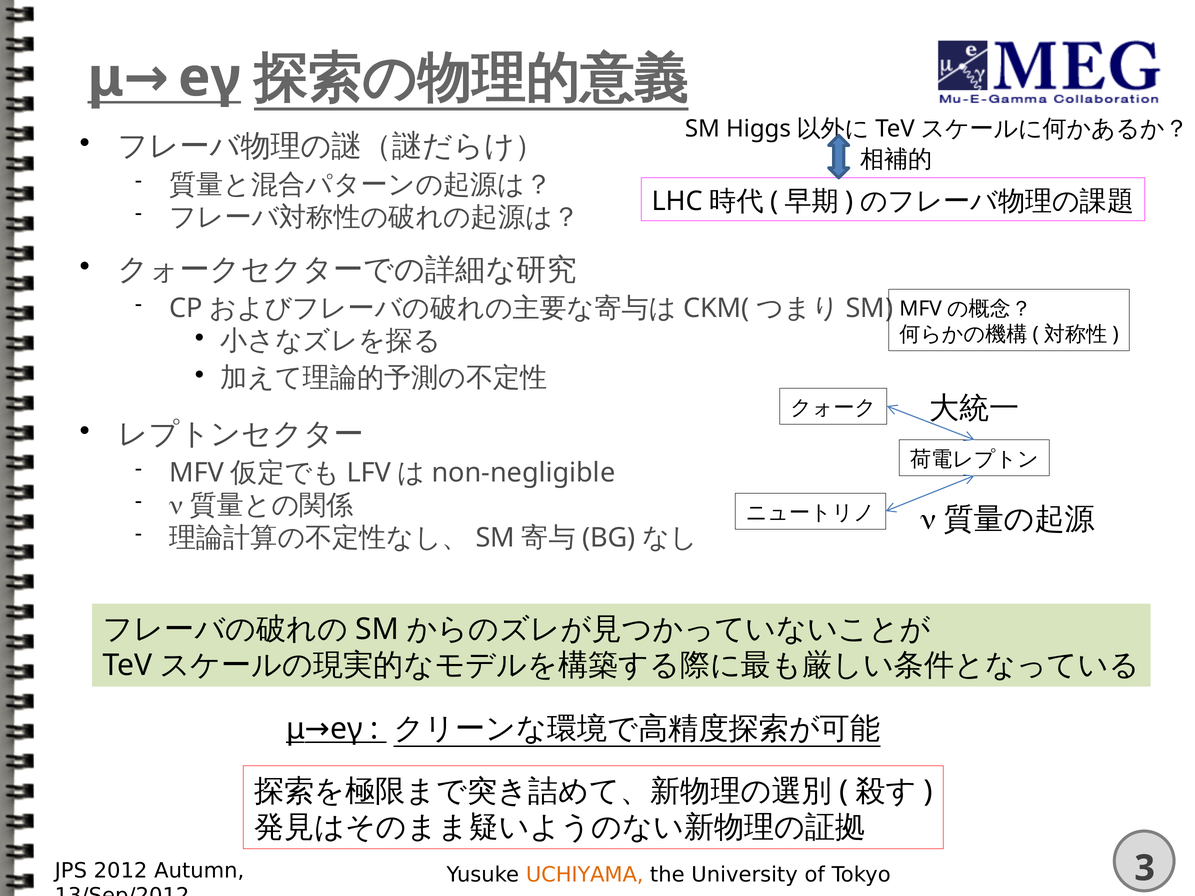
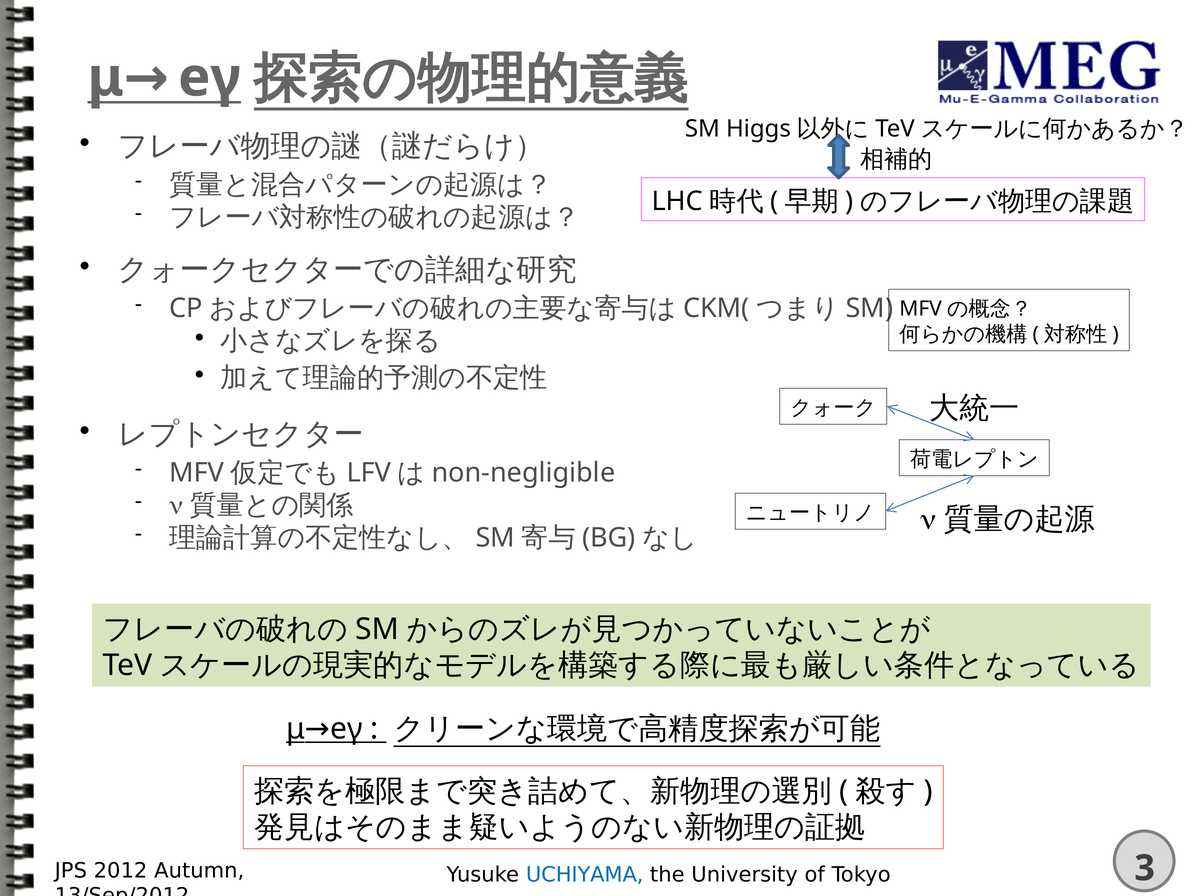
UCHIYAMA colour: orange -> blue (585, 875)
